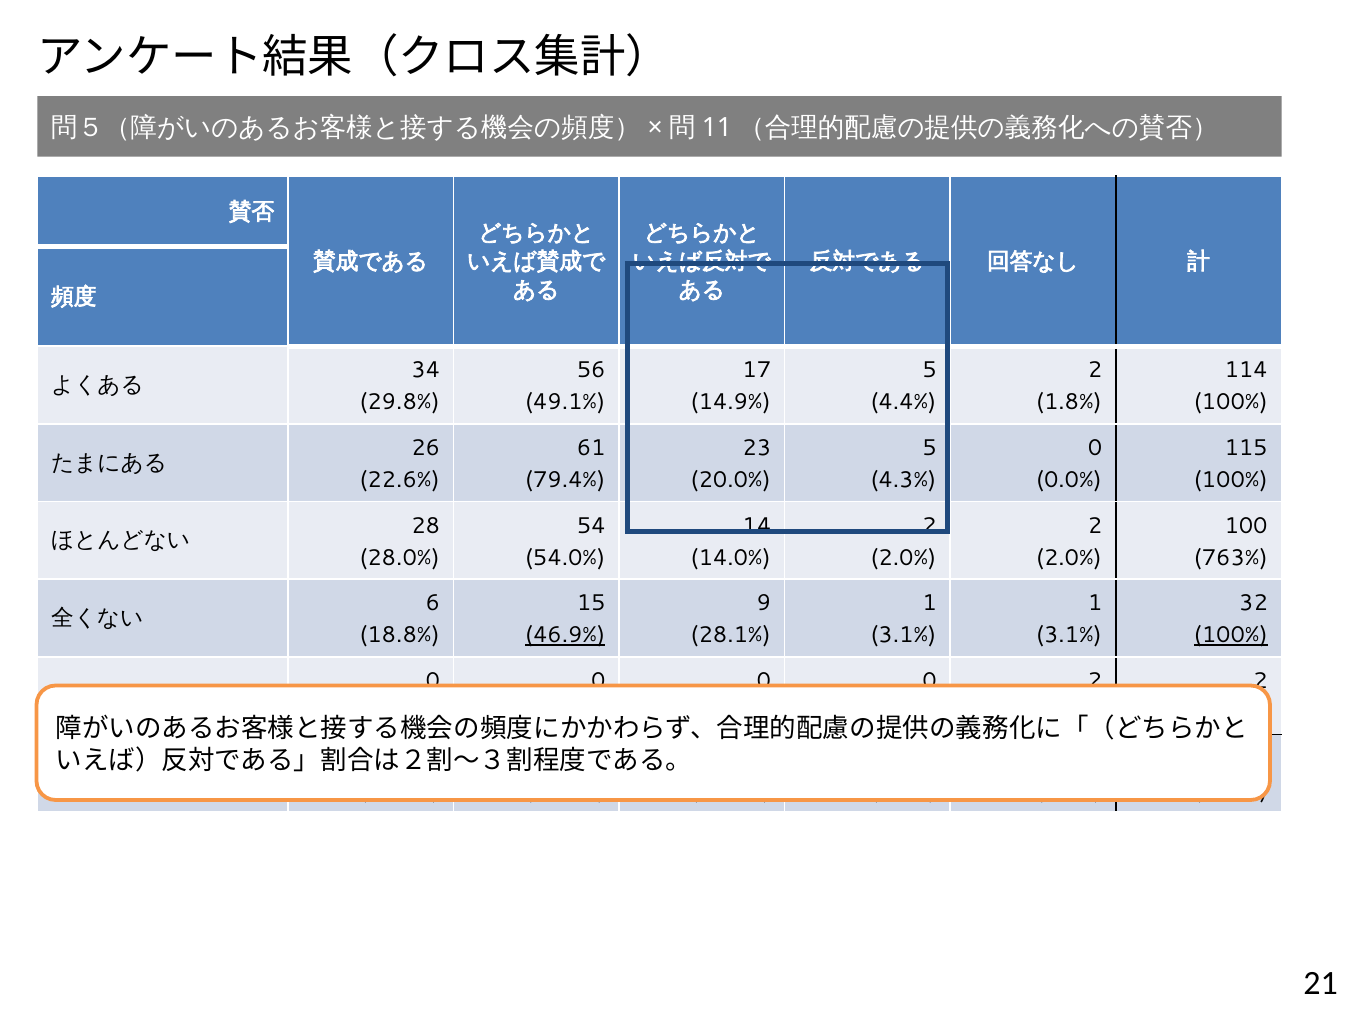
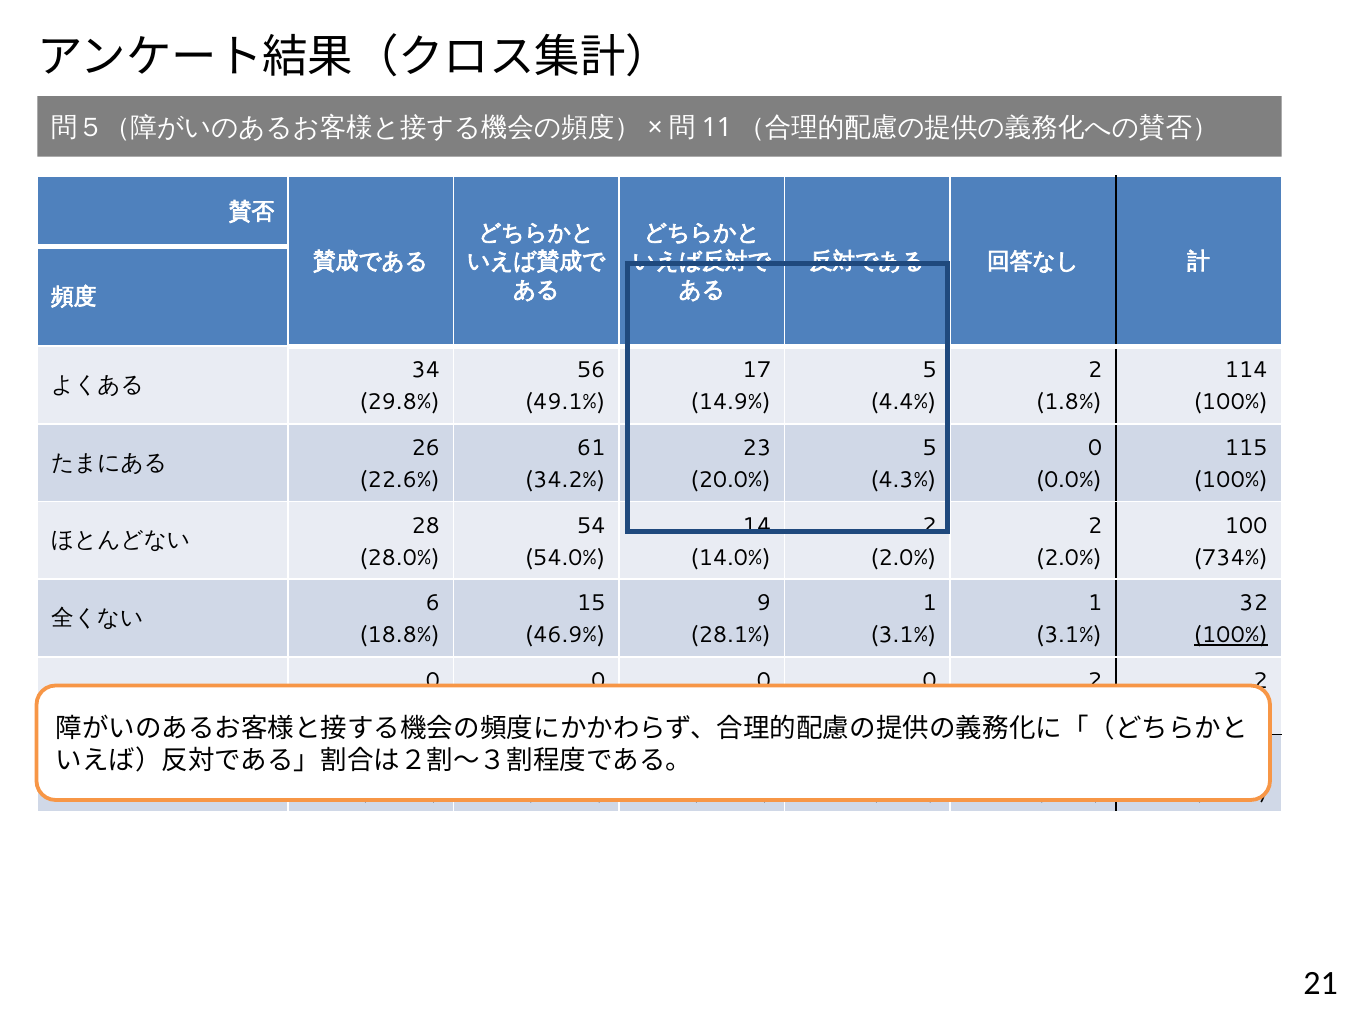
79.4%: 79.4% -> 34.2% (565, 480)
763%: 763% -> 734% (1231, 558)
46.9% underline: present -> none (565, 636)
